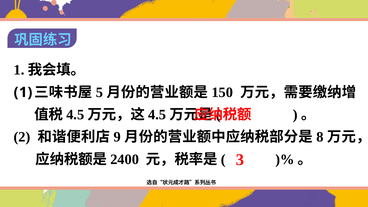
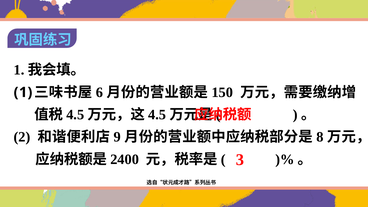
5: 5 -> 6 (99, 92)
